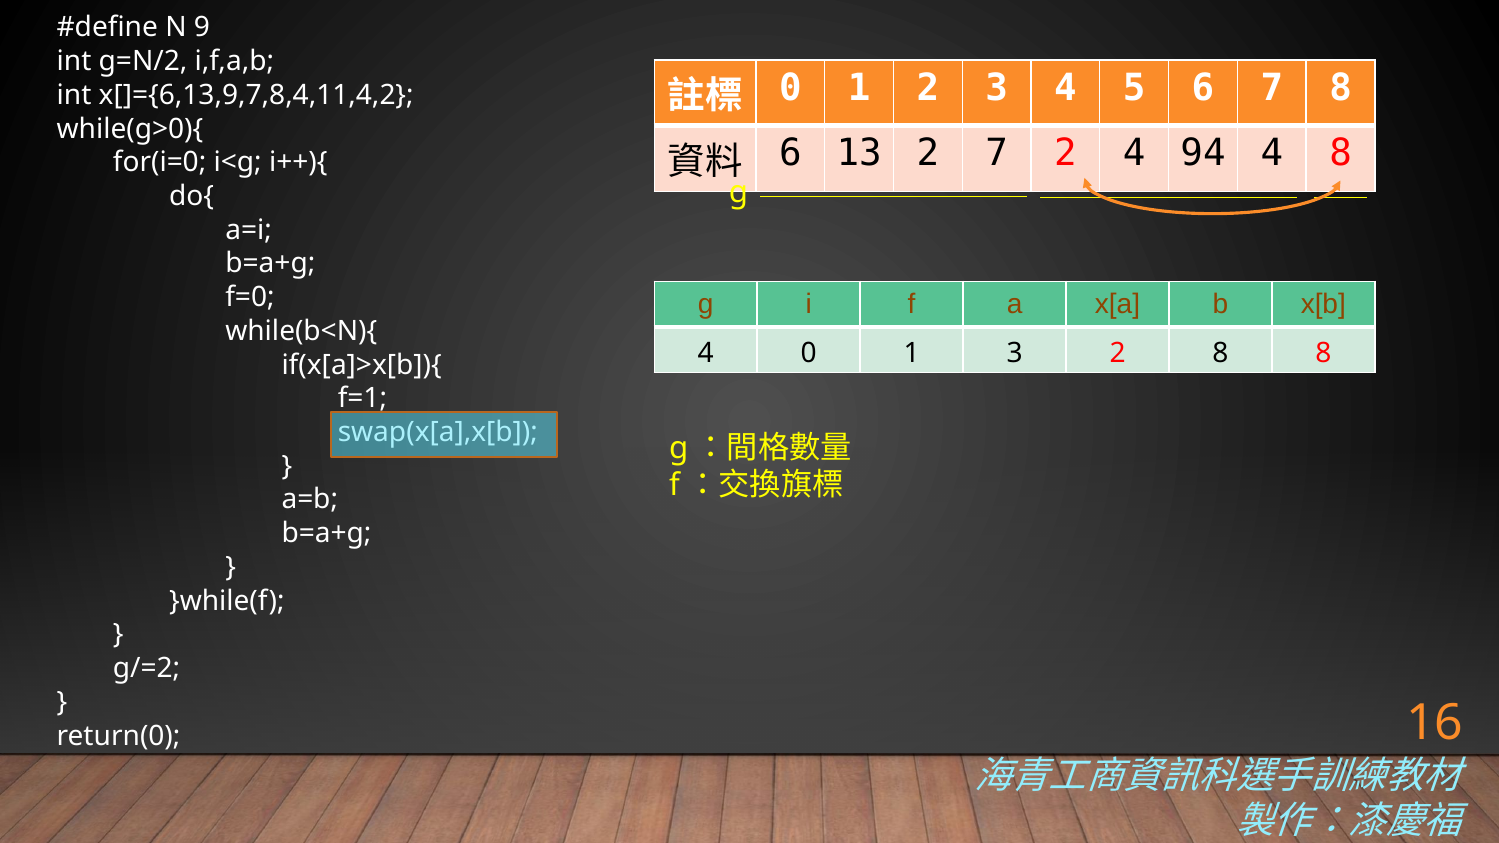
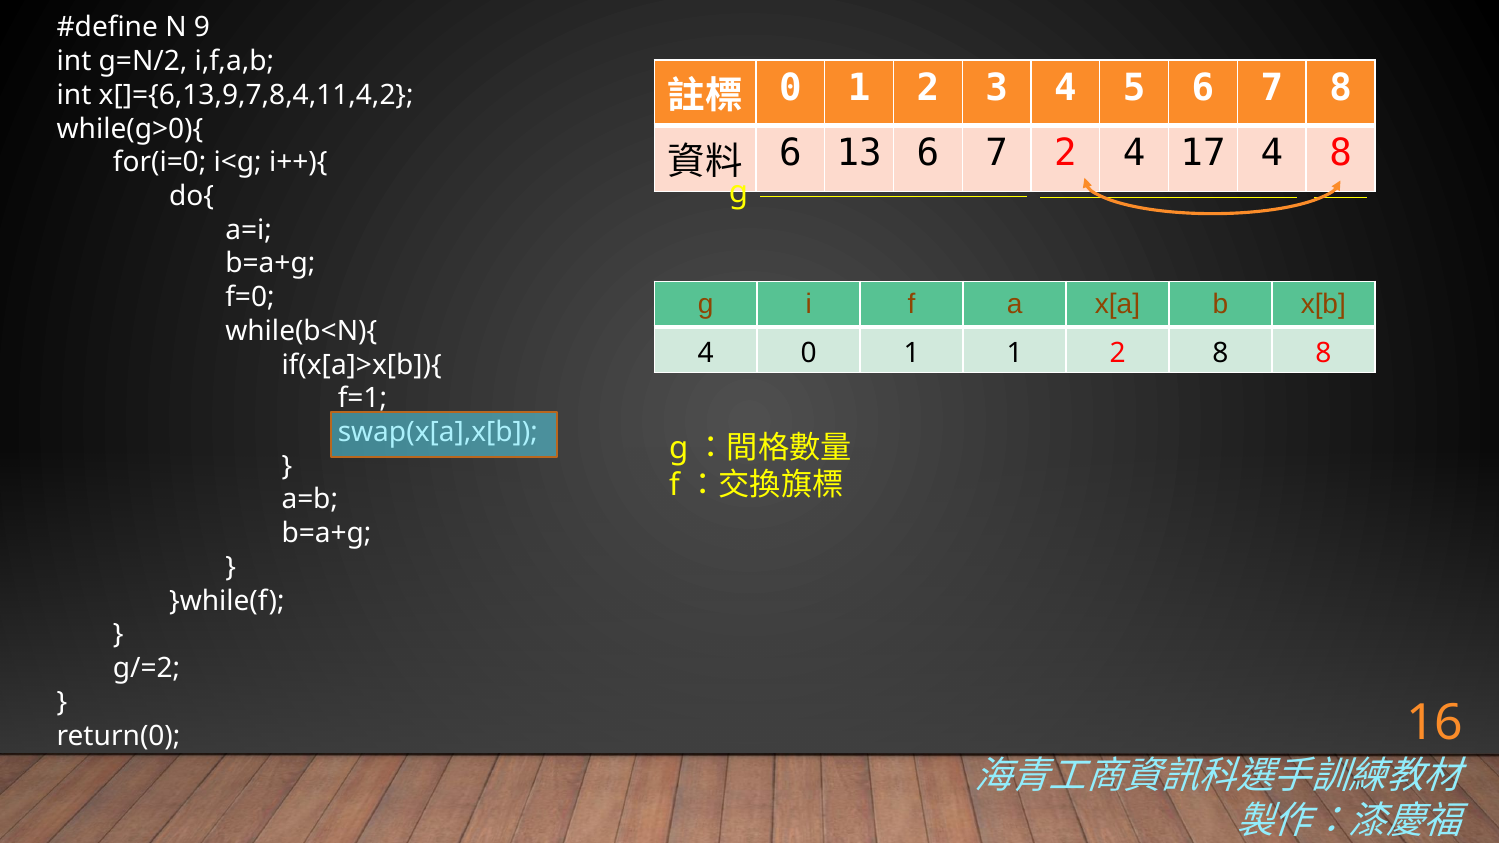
13 2: 2 -> 6 (928, 154)
94: 94 -> 17 (1203, 154)
1 3: 3 -> 1 (1015, 353)
